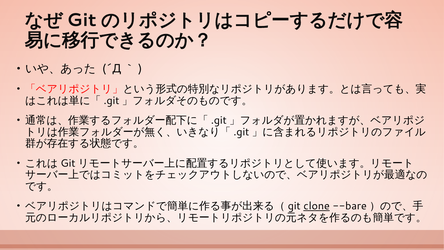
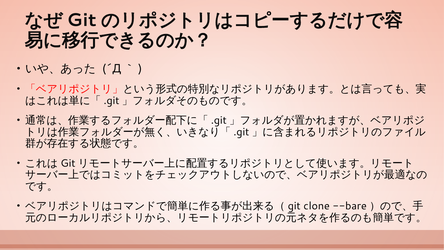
clone underline: present -> none (317, 206)
